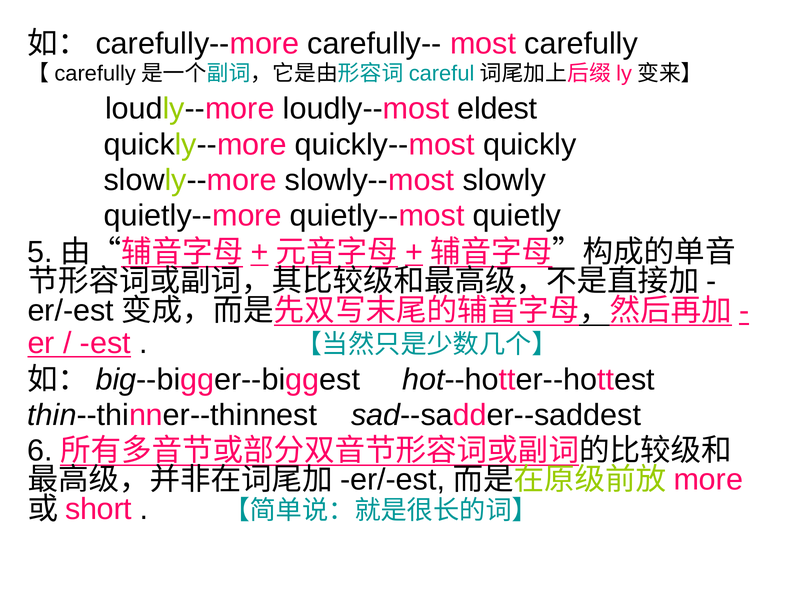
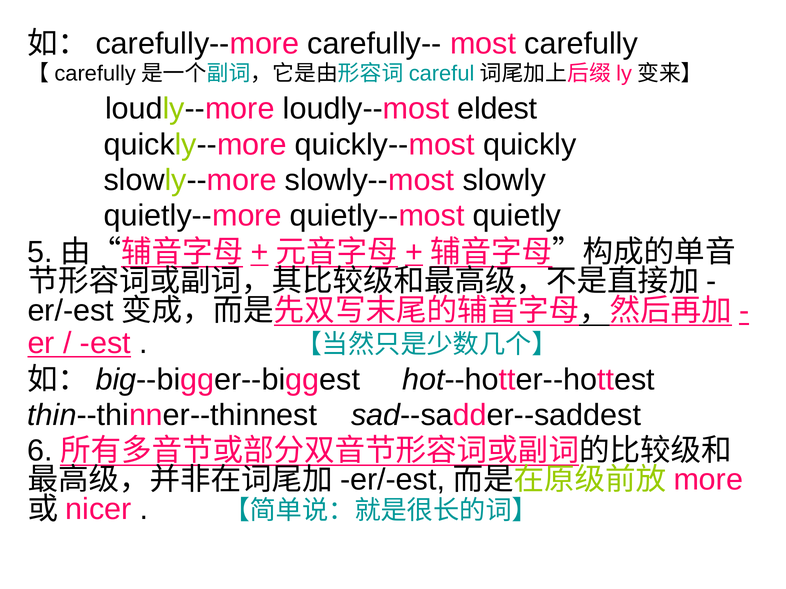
short: short -> nicer (98, 510)
